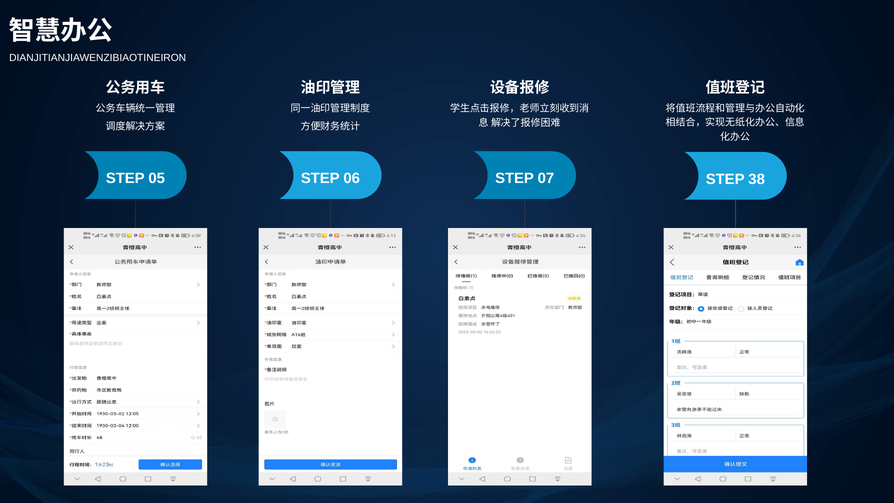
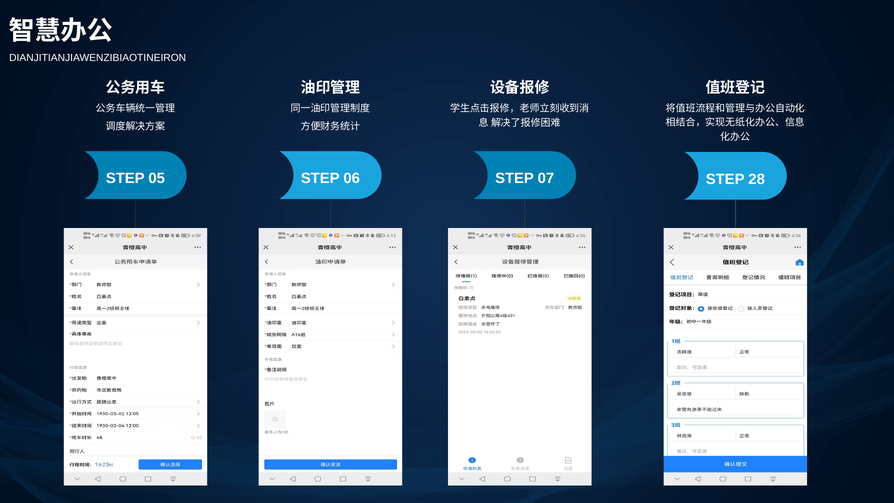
38: 38 -> 28 (757, 179)
